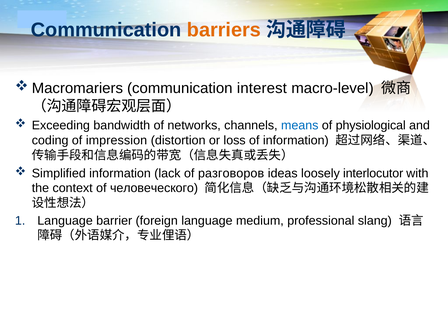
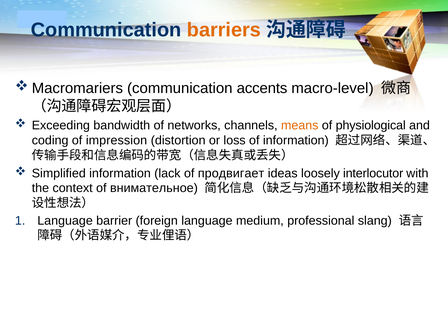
interest: interest -> accents (262, 88)
means colour: blue -> orange (300, 125)
разговоров: разговоров -> продвигает (231, 173)
человеческого: человеческого -> внимательное (154, 188)
